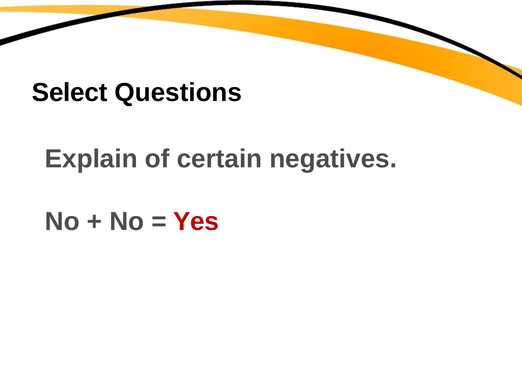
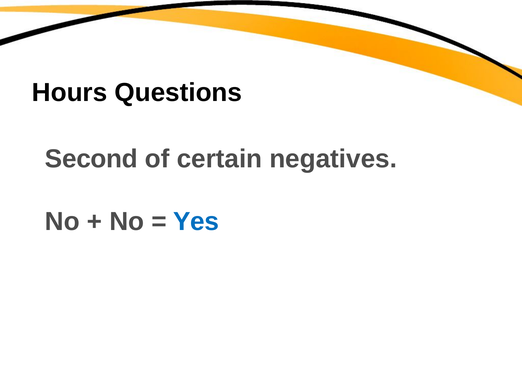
Select: Select -> Hours (70, 93)
Explain: Explain -> Second (91, 159)
Yes colour: red -> blue (196, 222)
